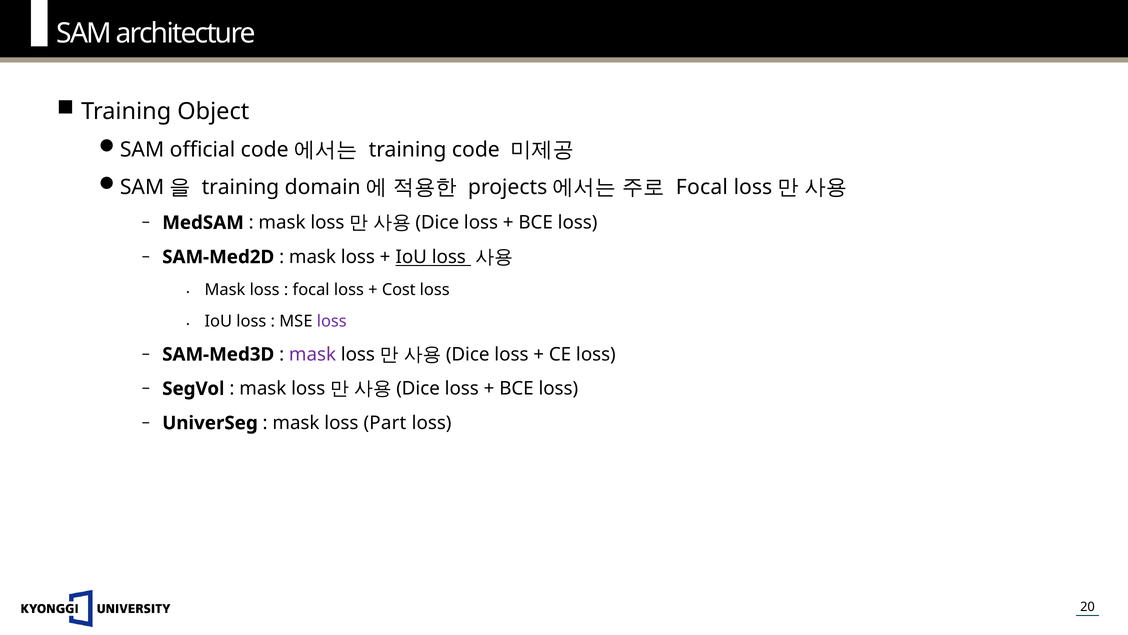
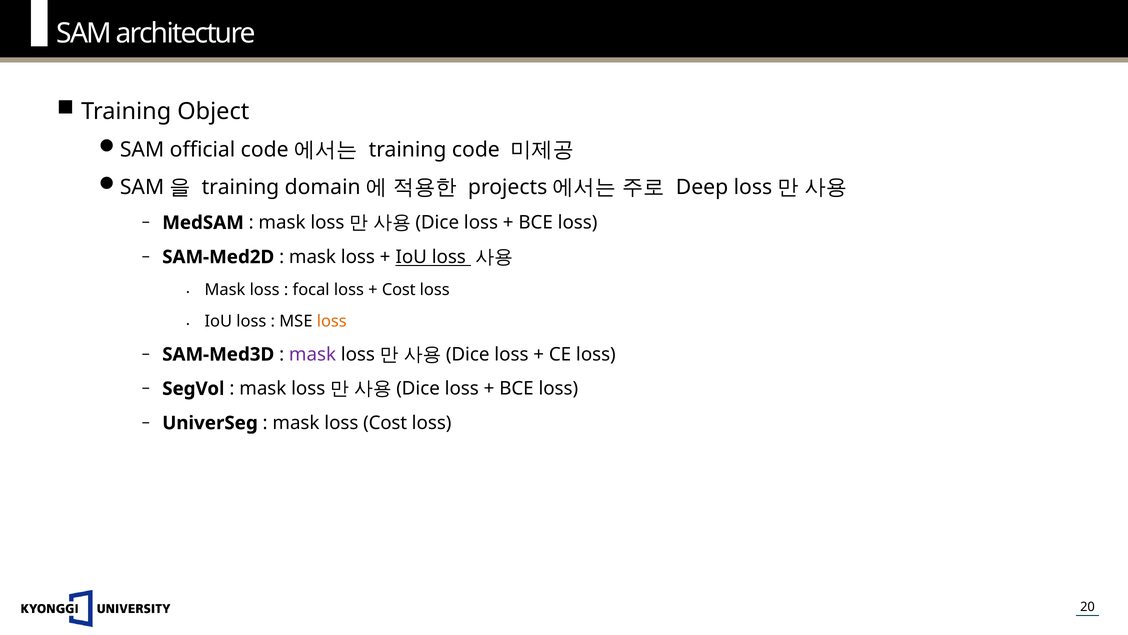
Focal: Focal -> Deep (702, 187)
loss colour: purple -> orange (332, 321)
loss Part: Part -> Cost (385, 423)
